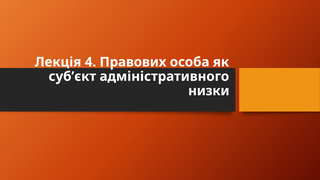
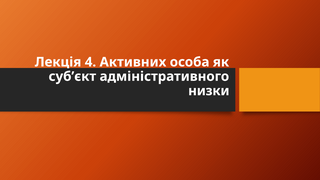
Правових: Правових -> Активних (133, 62)
